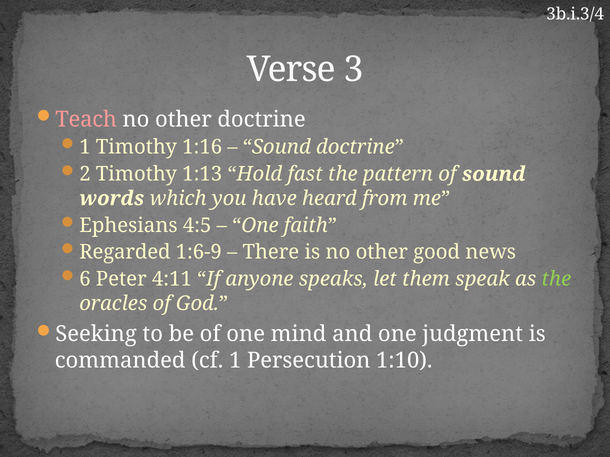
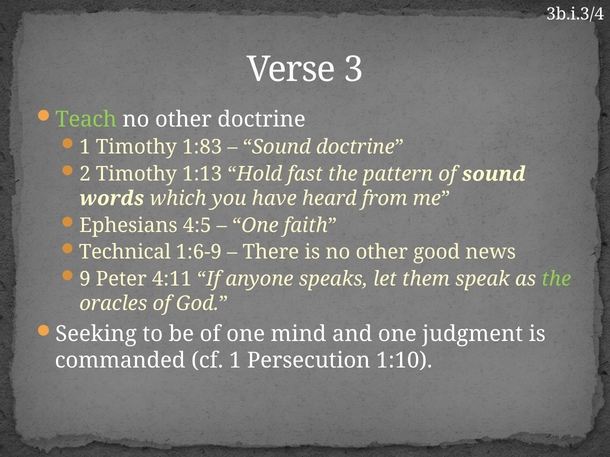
Teach colour: pink -> light green (86, 119)
1:16: 1:16 -> 1:83 (202, 147)
Regarded: Regarded -> Technical (125, 253)
6: 6 -> 9 (85, 279)
